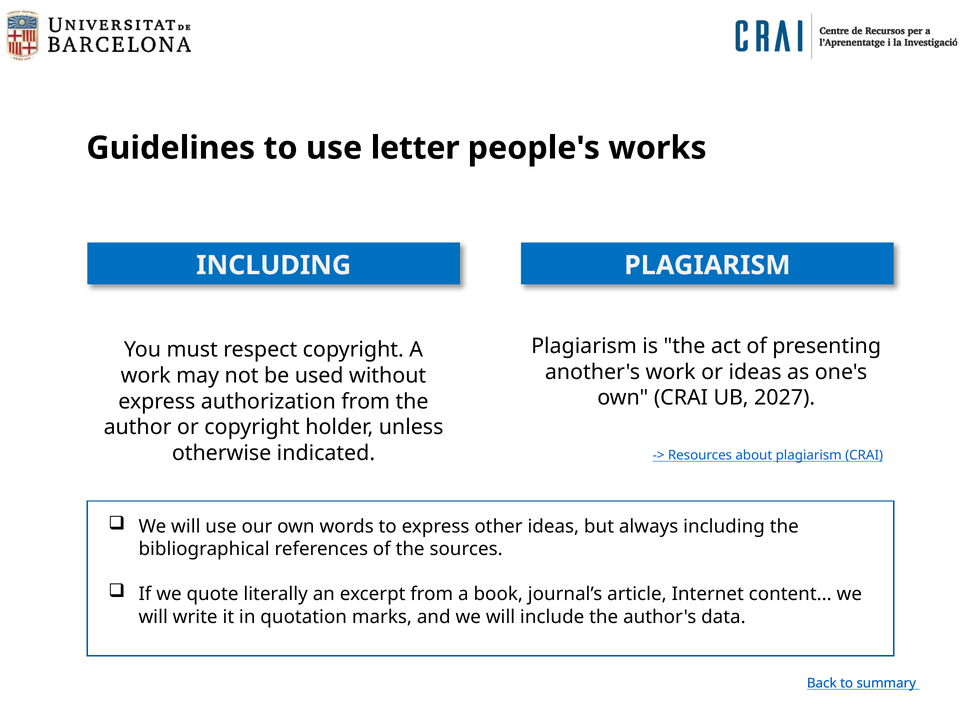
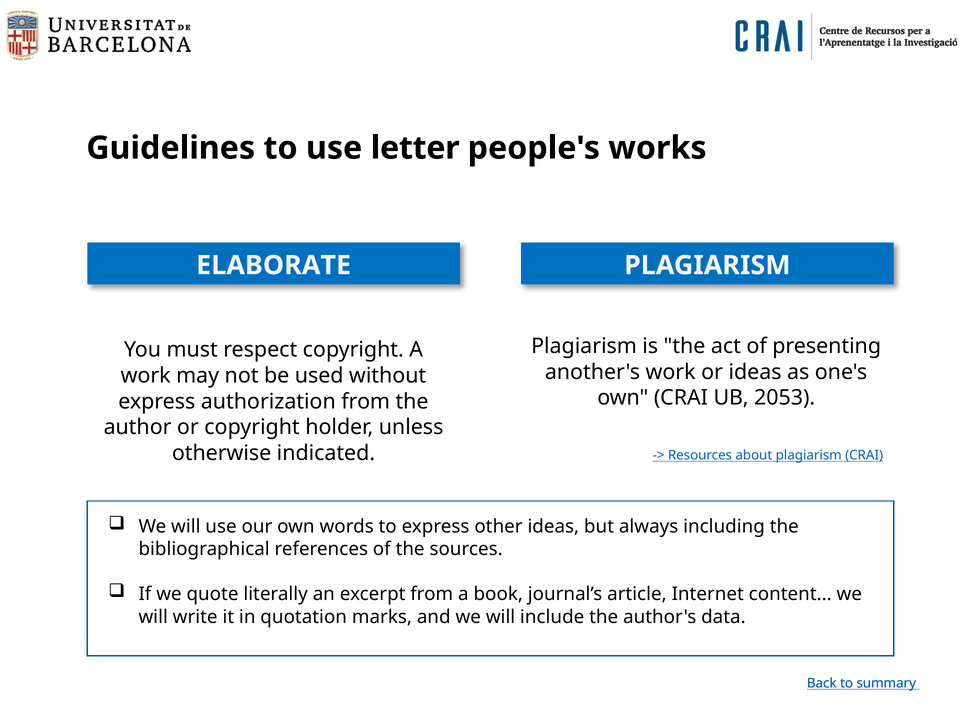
INCLUDING: INCLUDING -> ELABORATE (274, 265)
2027: 2027 -> 2053 (785, 397)
